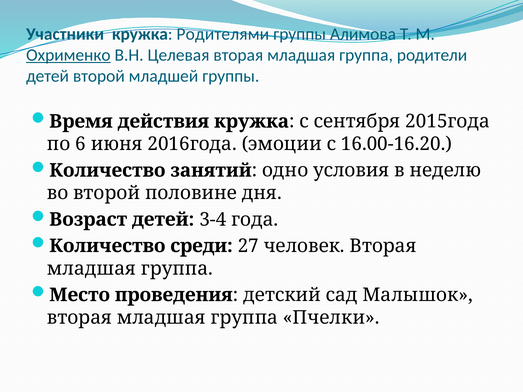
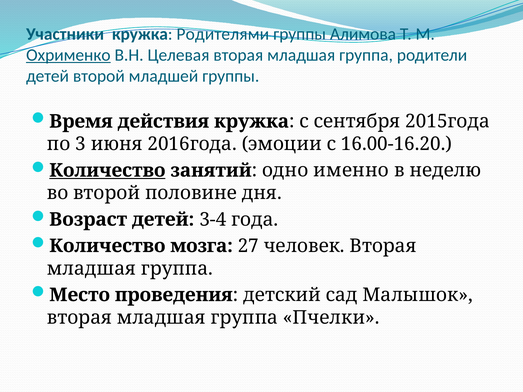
6: 6 -> 3 (81, 144)
Количество underline: none -> present (107, 171)
условия: условия -> именно (351, 171)
среди: среди -> мозга (202, 246)
